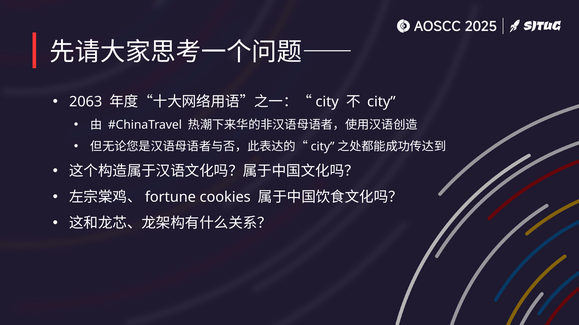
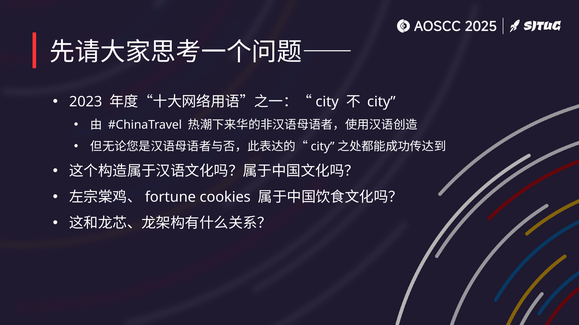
2063: 2063 -> 2023 (86, 102)
